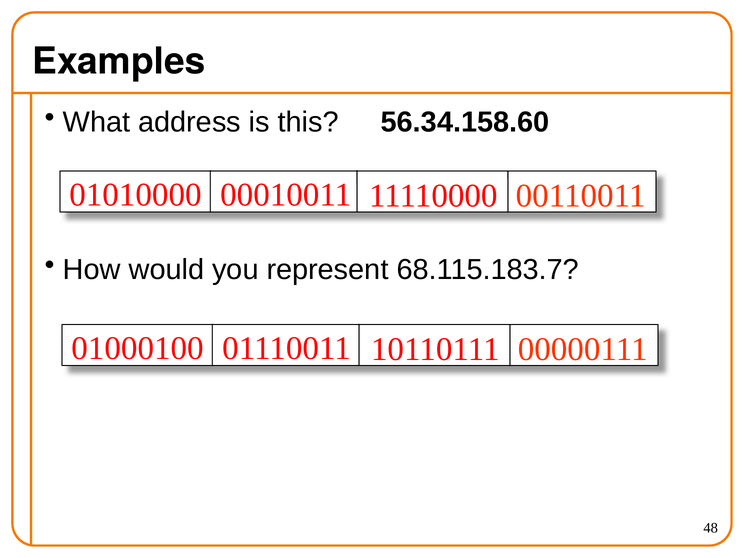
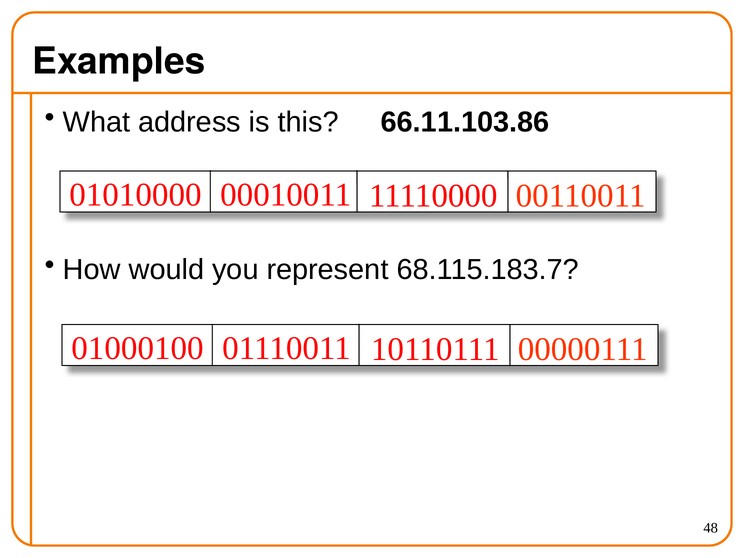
56.34.158.60: 56.34.158.60 -> 66.11.103.86 (465, 122)
